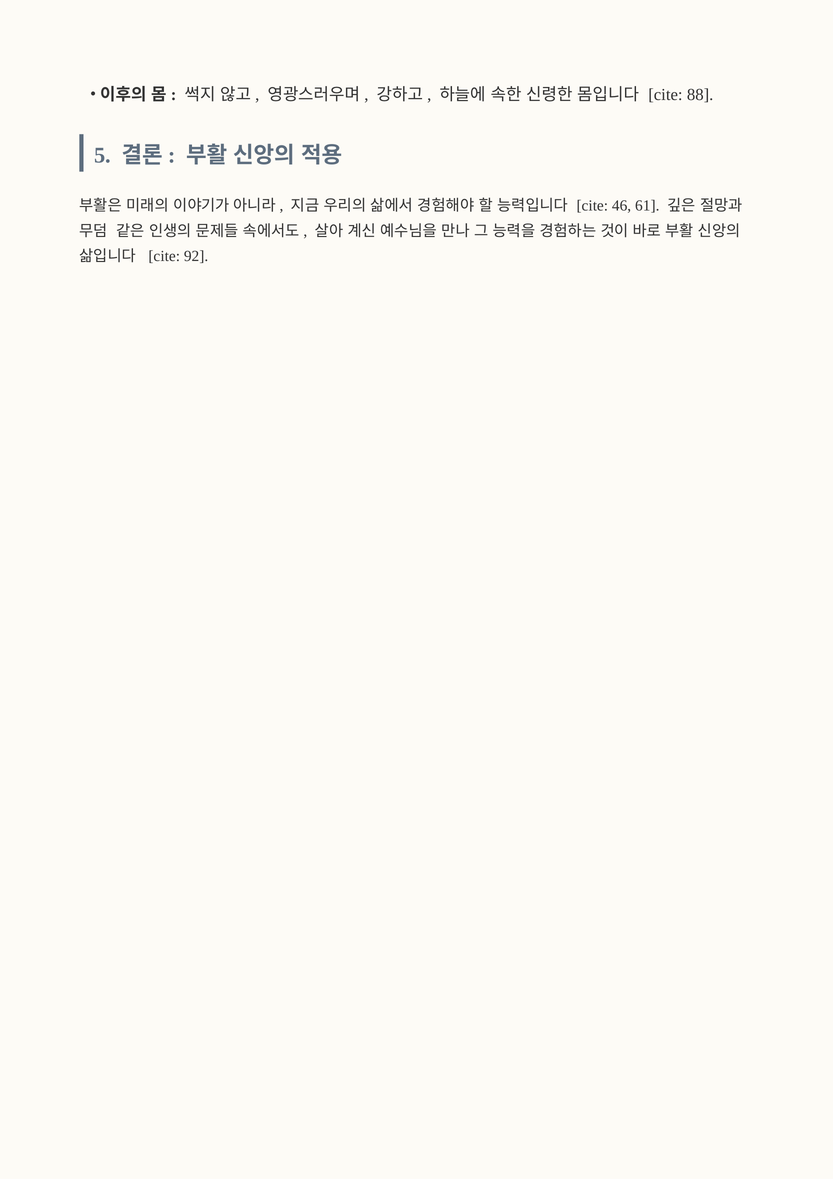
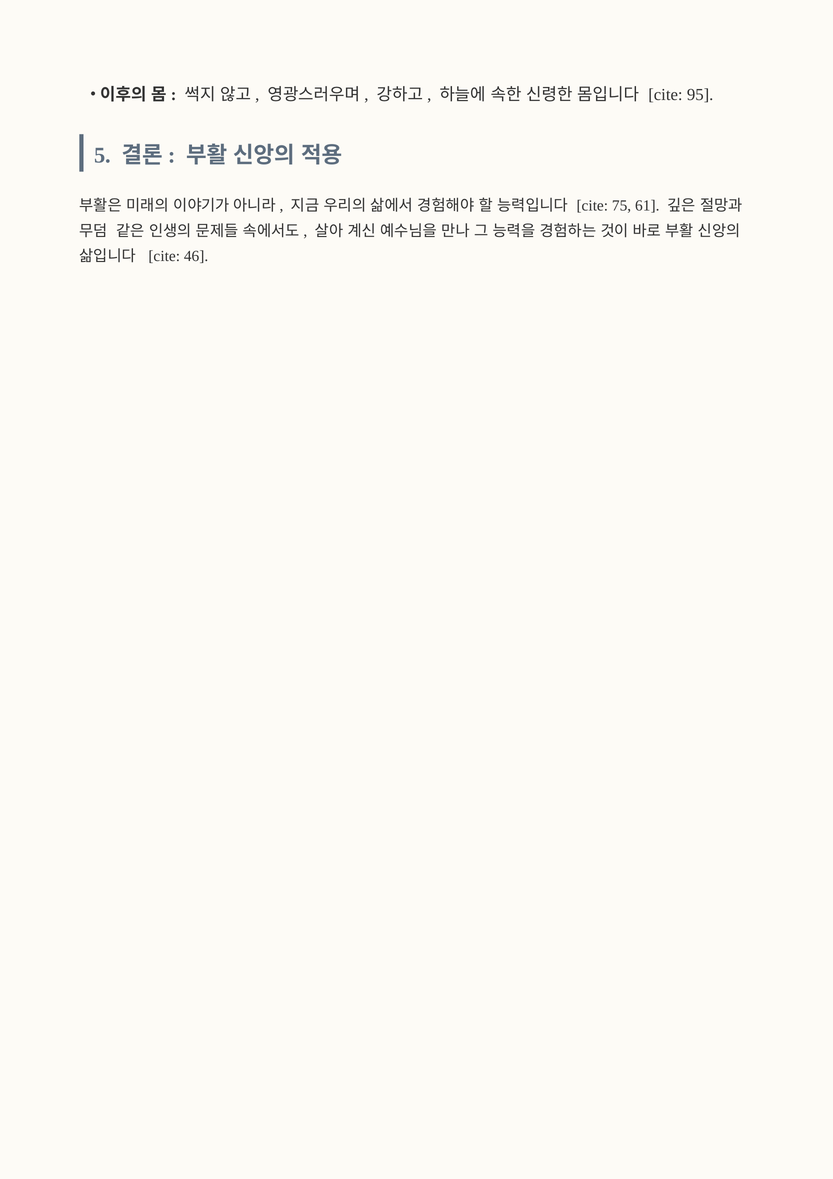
88: 88 -> 95 (700, 95)
46: 46 -> 75 (622, 206)
92: 92 -> 46 (196, 256)
